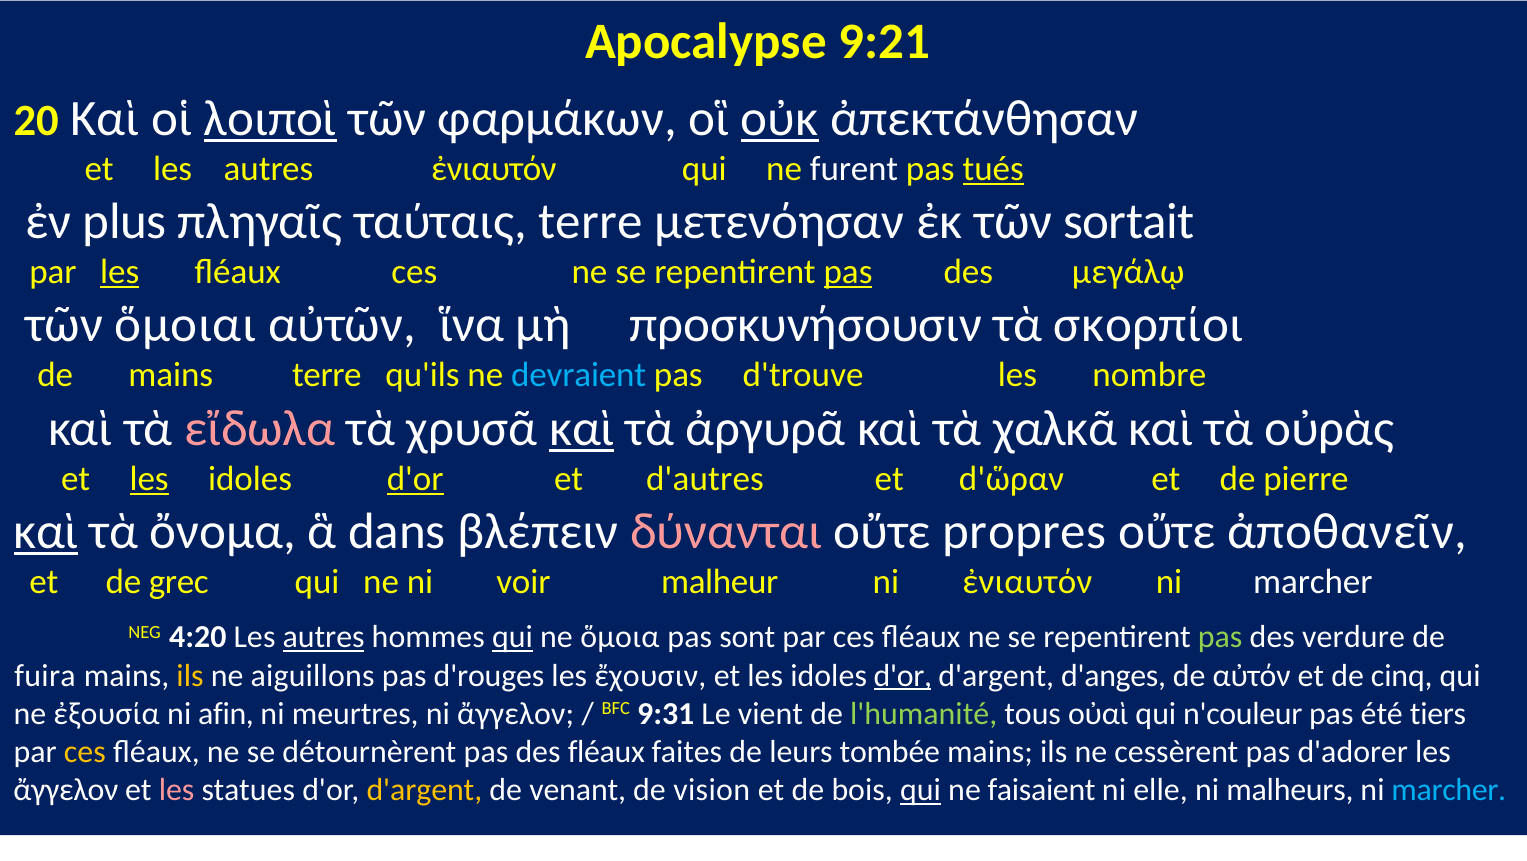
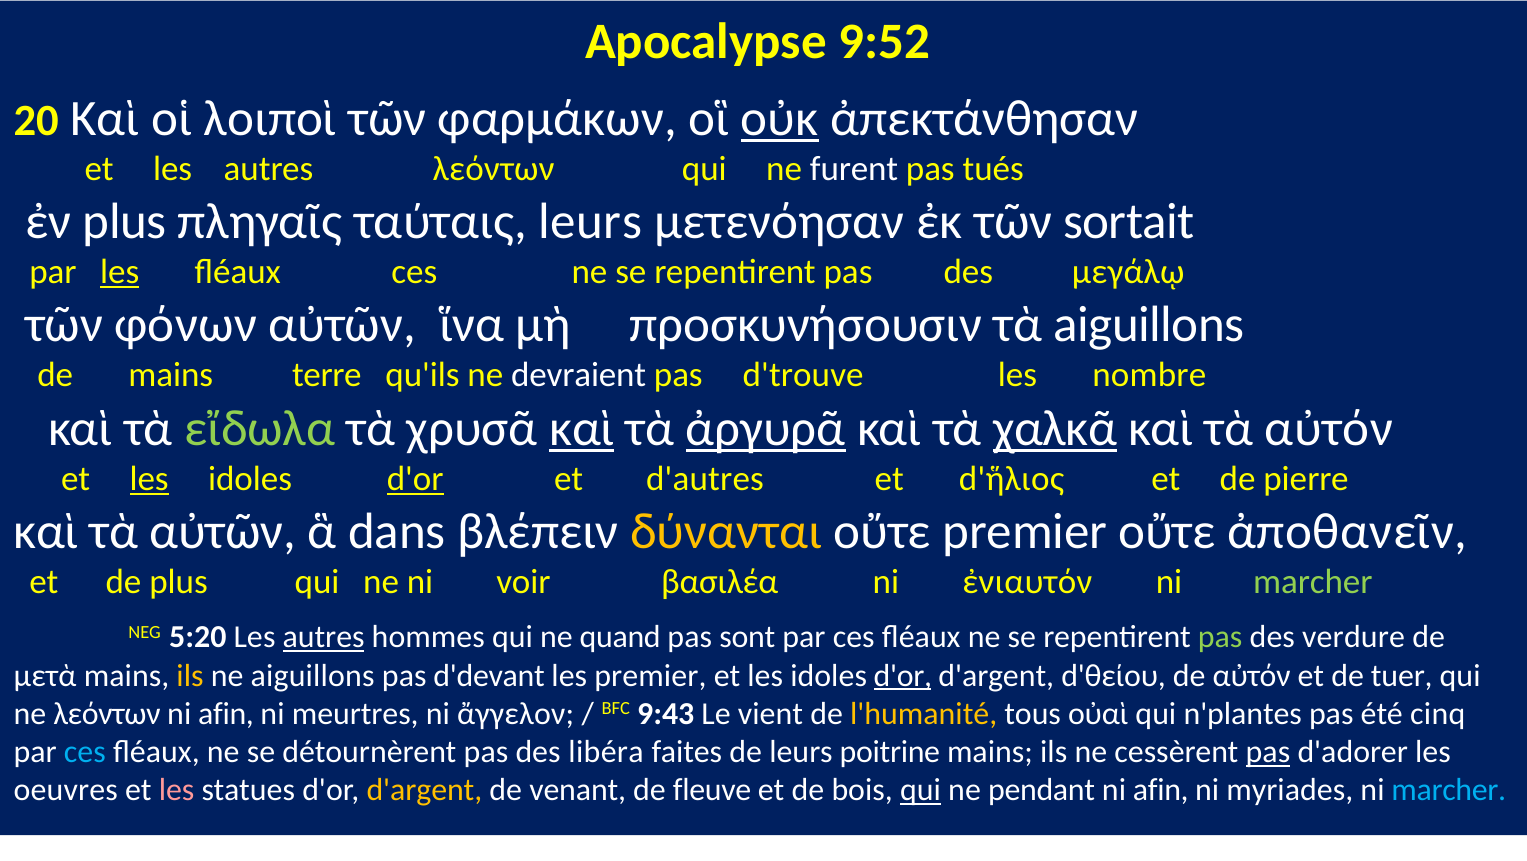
9:21: 9:21 -> 9:52 (884, 42)
λοιποὶ underline: present -> none (270, 118)
autres ἐνιαυτόν: ἐνιαυτόν -> λεόντων (494, 169)
tués underline: present -> none (993, 169)
ταύταις terre: terre -> leurs (590, 222)
pas underline: present -> none (848, 272)
ὅμοιαι: ὅμοιαι -> φόνων (186, 325)
τὰ σκορπίοι: σκορπίοι -> aiguillons (1149, 325)
devraient colour: light blue -> white (579, 375)
εἴδωλα colour: pink -> light green (260, 428)
ἀργυρᾶ underline: none -> present (766, 428)
χαλκᾶ underline: none -> present (1055, 428)
τὰ οὐρὰς: οὐρὰς -> αὐτόν (1329, 428)
d'ὥραν: d'ὥραν -> d'ἥλιος (1012, 479)
καὶ underline: present -> none (46, 532)
τὰ ὄνομα: ὄνομα -> αὐτῶν (223, 532)
δύνανται colour: pink -> yellow (726, 532)
οὔτε propres: propres -> premier (1025, 532)
de grec: grec -> plus (179, 582)
malheur: malheur -> βασιλέα (720, 582)
marcher colour: white -> light green (1313, 582)
4:20: 4:20 -> 5:20 (198, 637)
qui underline: present -> none (512, 637)
ὅμοια: ὅμοια -> quand (620, 637)
fuira: fuira -> μετὰ (45, 676)
d'rouges: d'rouges -> d'devant (489, 676)
les ἔχουσιν: ἔχουσιν -> premier (650, 676)
d'anges: d'anges -> d'θείου (1114, 676)
cinq: cinq -> tuer (1402, 676)
ne ἐξουσία: ἐξουσία -> λεόντων (107, 714)
9:31: 9:31 -> 9:43 (666, 714)
l'humanité colour: light green -> yellow (924, 714)
n'couleur: n'couleur -> n'plantes (1243, 714)
tiers: tiers -> cinq (1438, 714)
ces colour: yellow -> light blue (85, 752)
des fléaux: fléaux -> libéra (606, 752)
tombée: tombée -> poitrine (890, 752)
pas underline: none -> present (1268, 752)
ἄγγελον: ἄγγελον -> oeuvres (66, 790)
vision: vision -> fleuve (712, 790)
faisaient: faisaient -> pendant (1042, 790)
elle: elle -> afin (1161, 790)
malheurs: malheurs -> myriades (1290, 790)
